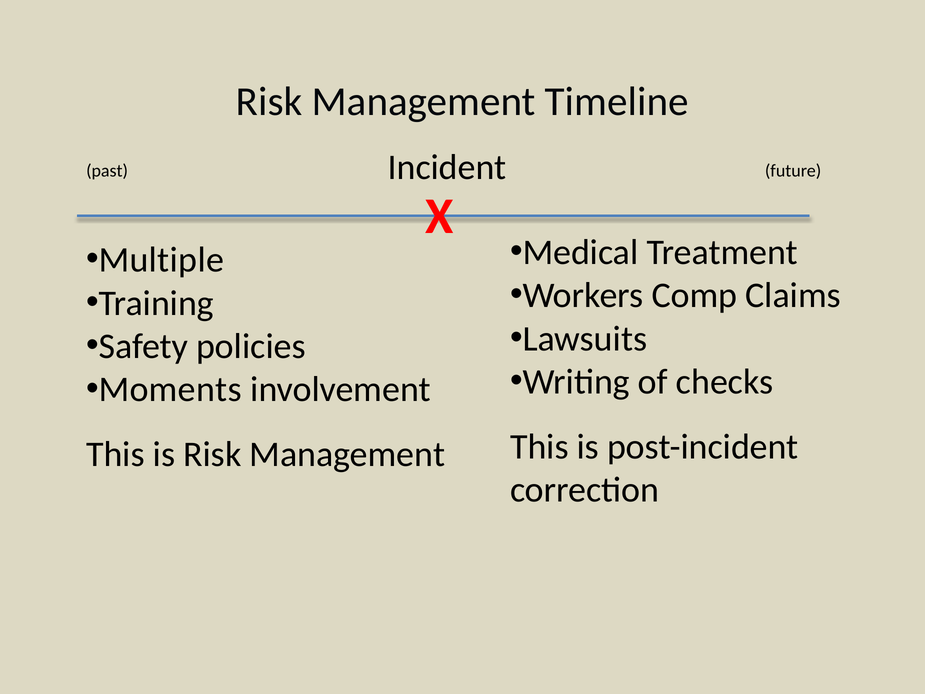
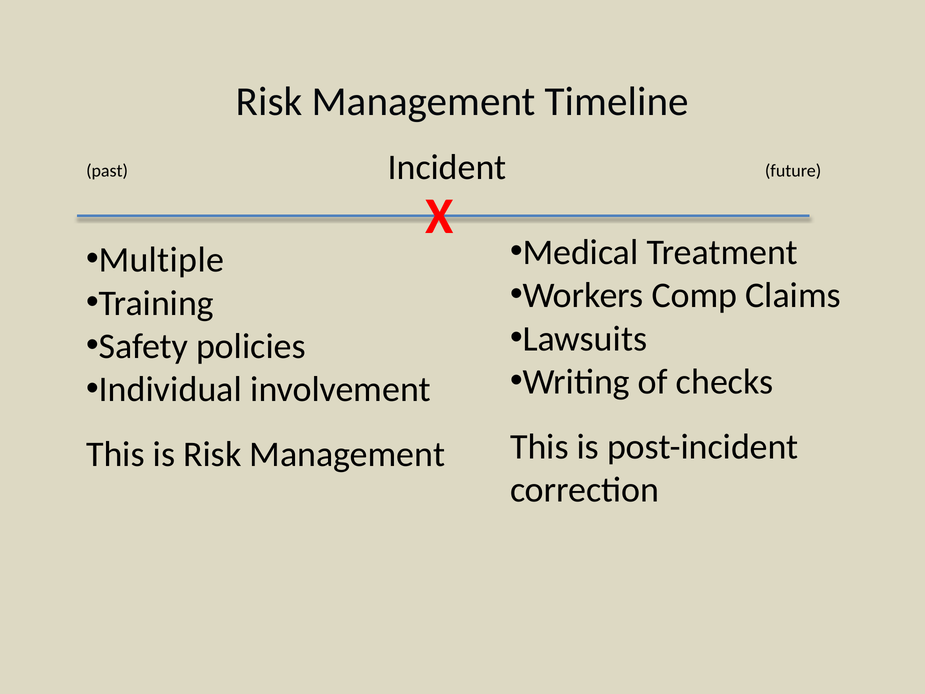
Moments: Moments -> Individual (170, 389)
